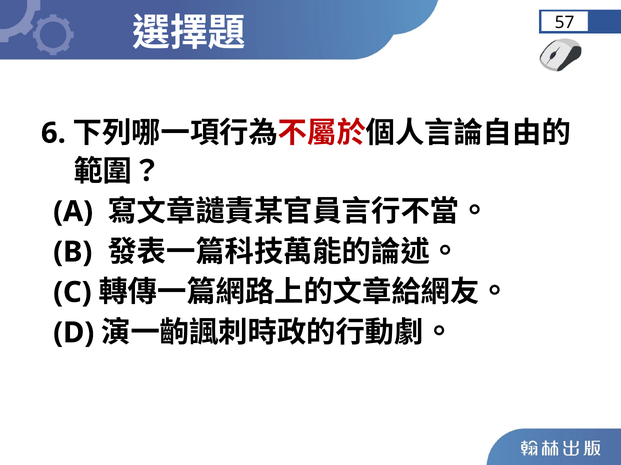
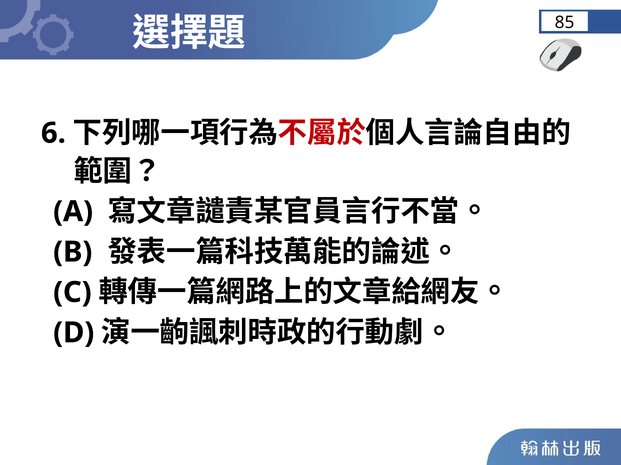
57: 57 -> 85 (565, 22)
